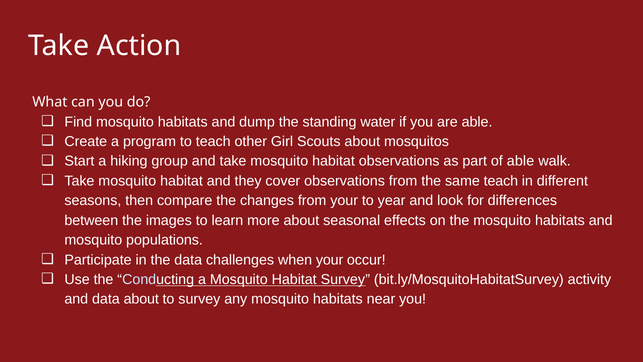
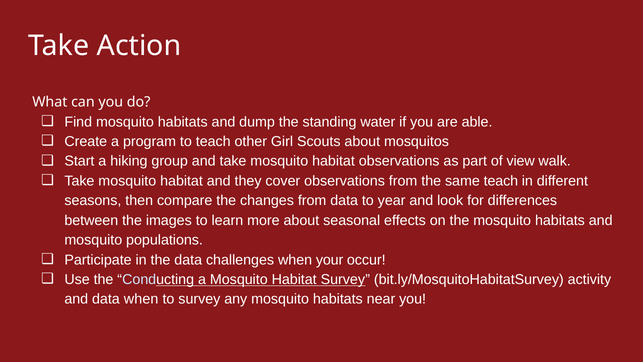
of able: able -> view (521, 161)
from your: your -> data (344, 200)
data about: about -> when (141, 299)
